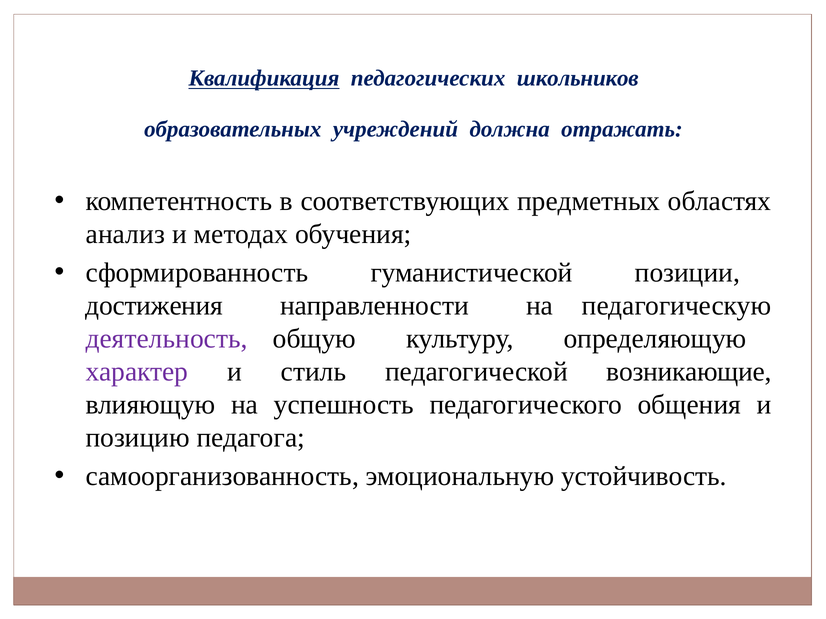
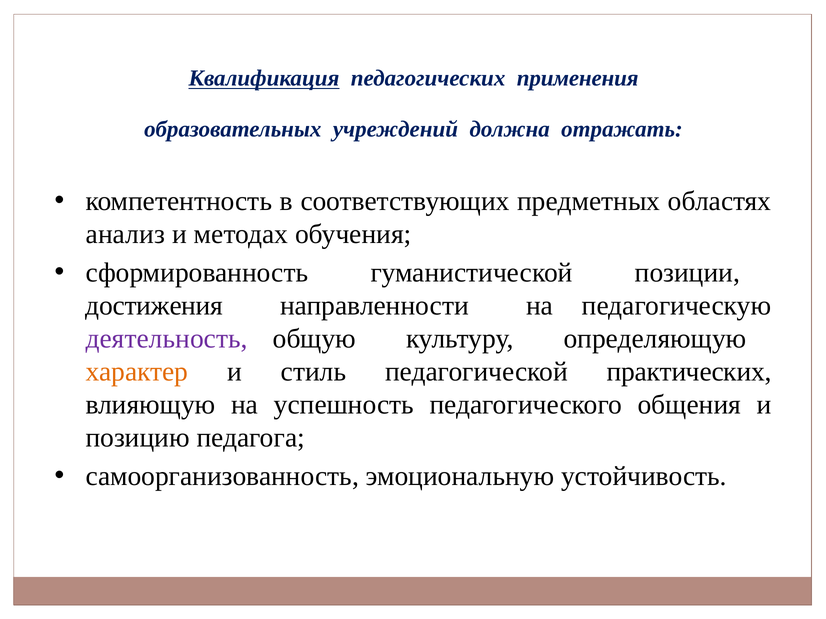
школьников: школьников -> применения (578, 78)
характер colour: purple -> orange (137, 372)
возникающие: возникающие -> практических (689, 372)
